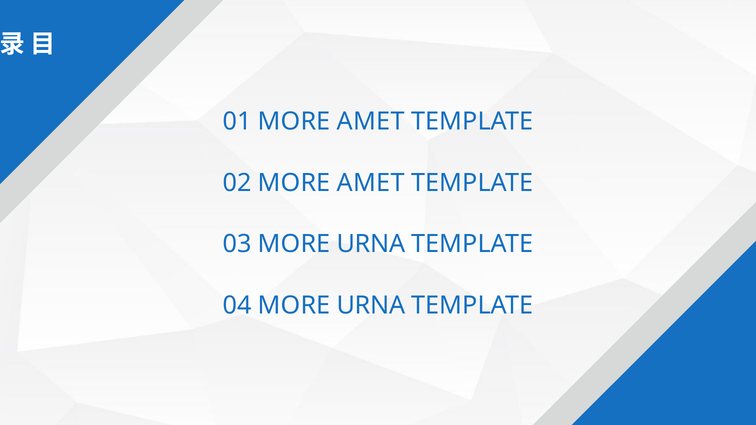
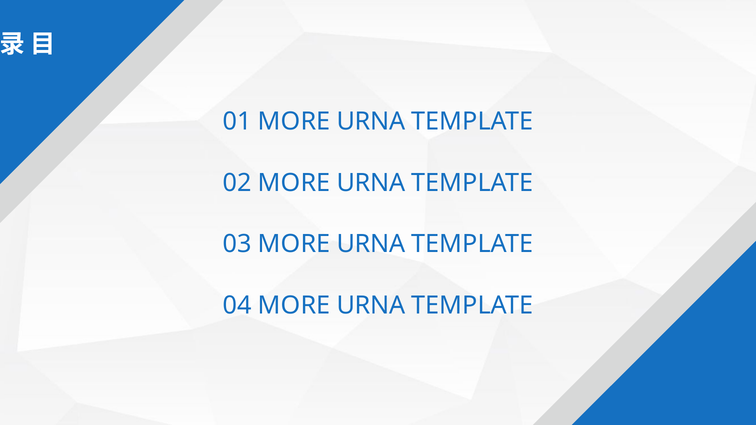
01 MORE AMET: AMET -> URNA (371, 121)
02 MORE AMET: AMET -> URNA (371, 183)
